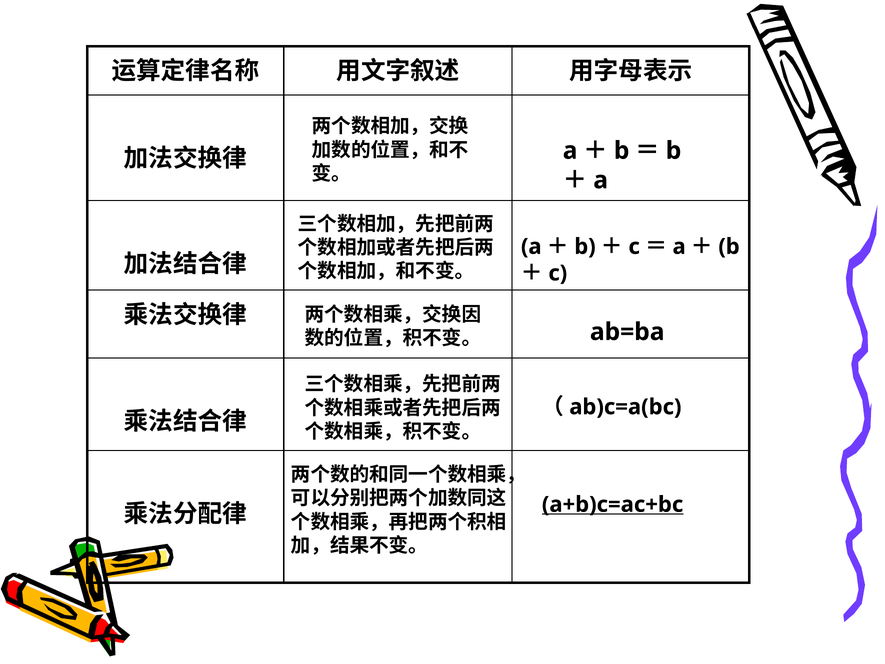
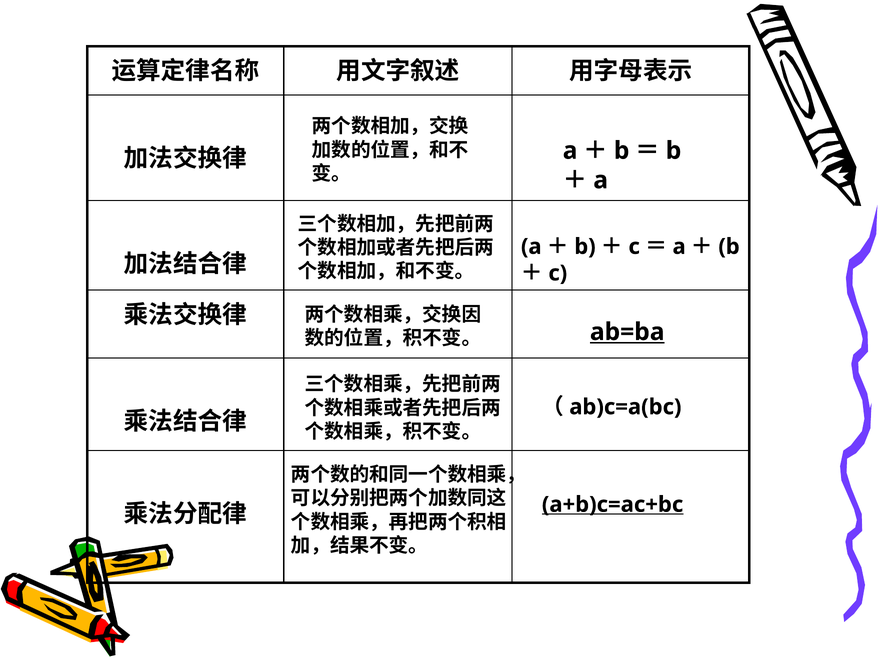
ab=ba underline: none -> present (627, 332)
